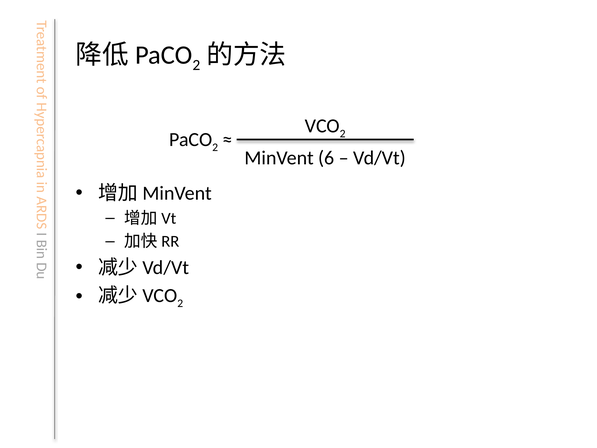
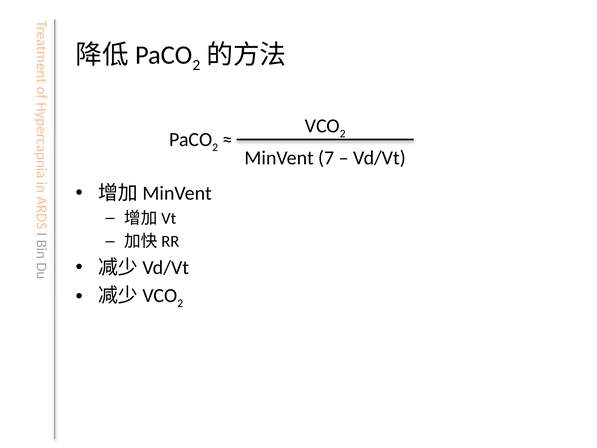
6: 6 -> 7 (326, 158)
